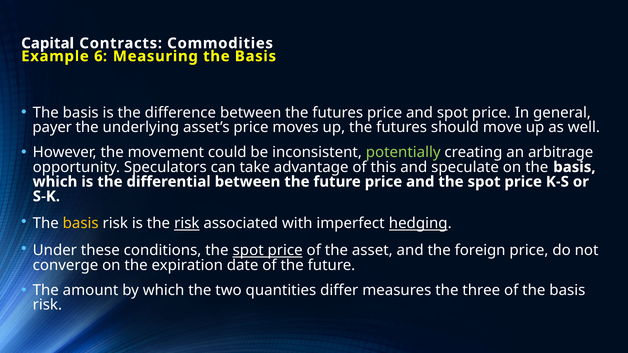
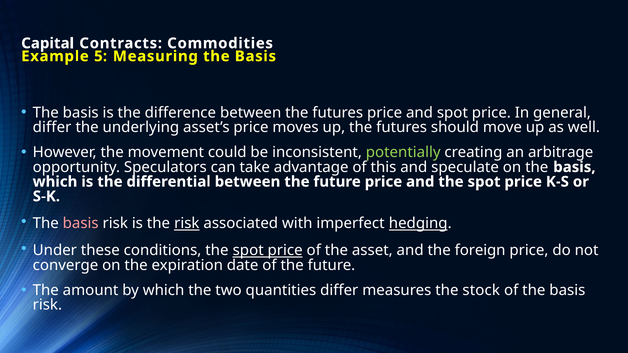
6: 6 -> 5 (101, 56)
payer: payer -> differ (52, 127)
basis colour: yellow -> pink (81, 223)
three: three -> stock (481, 291)
